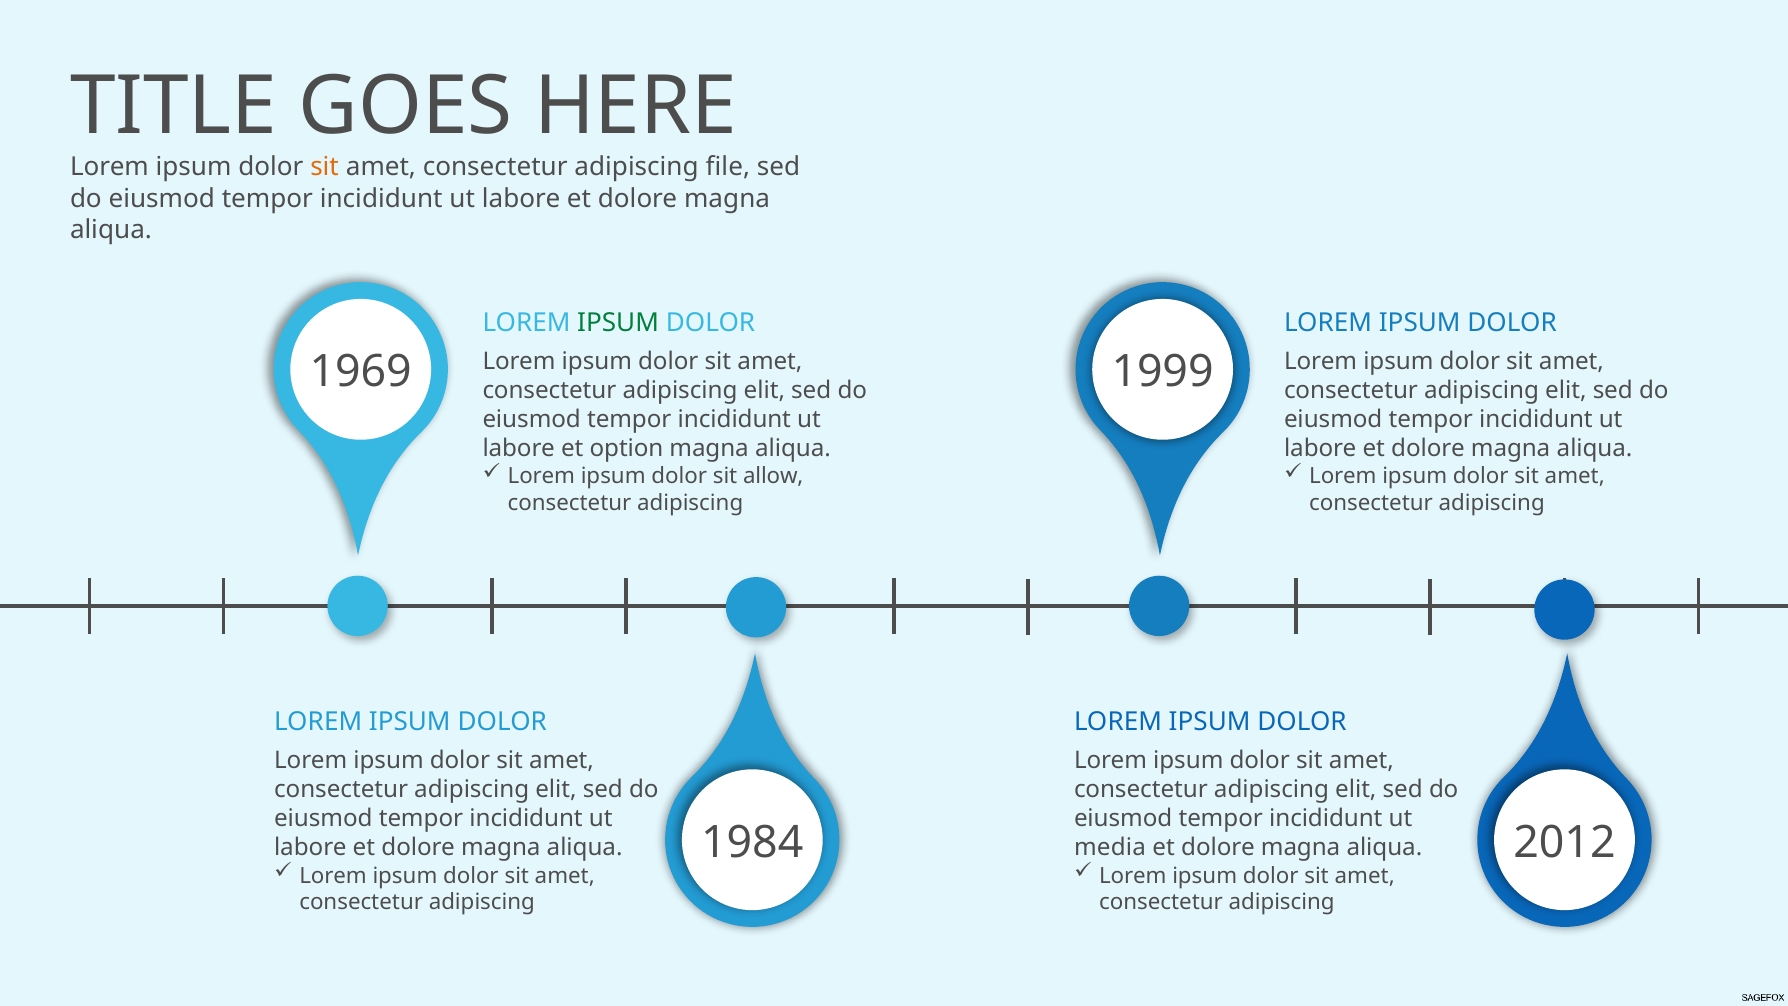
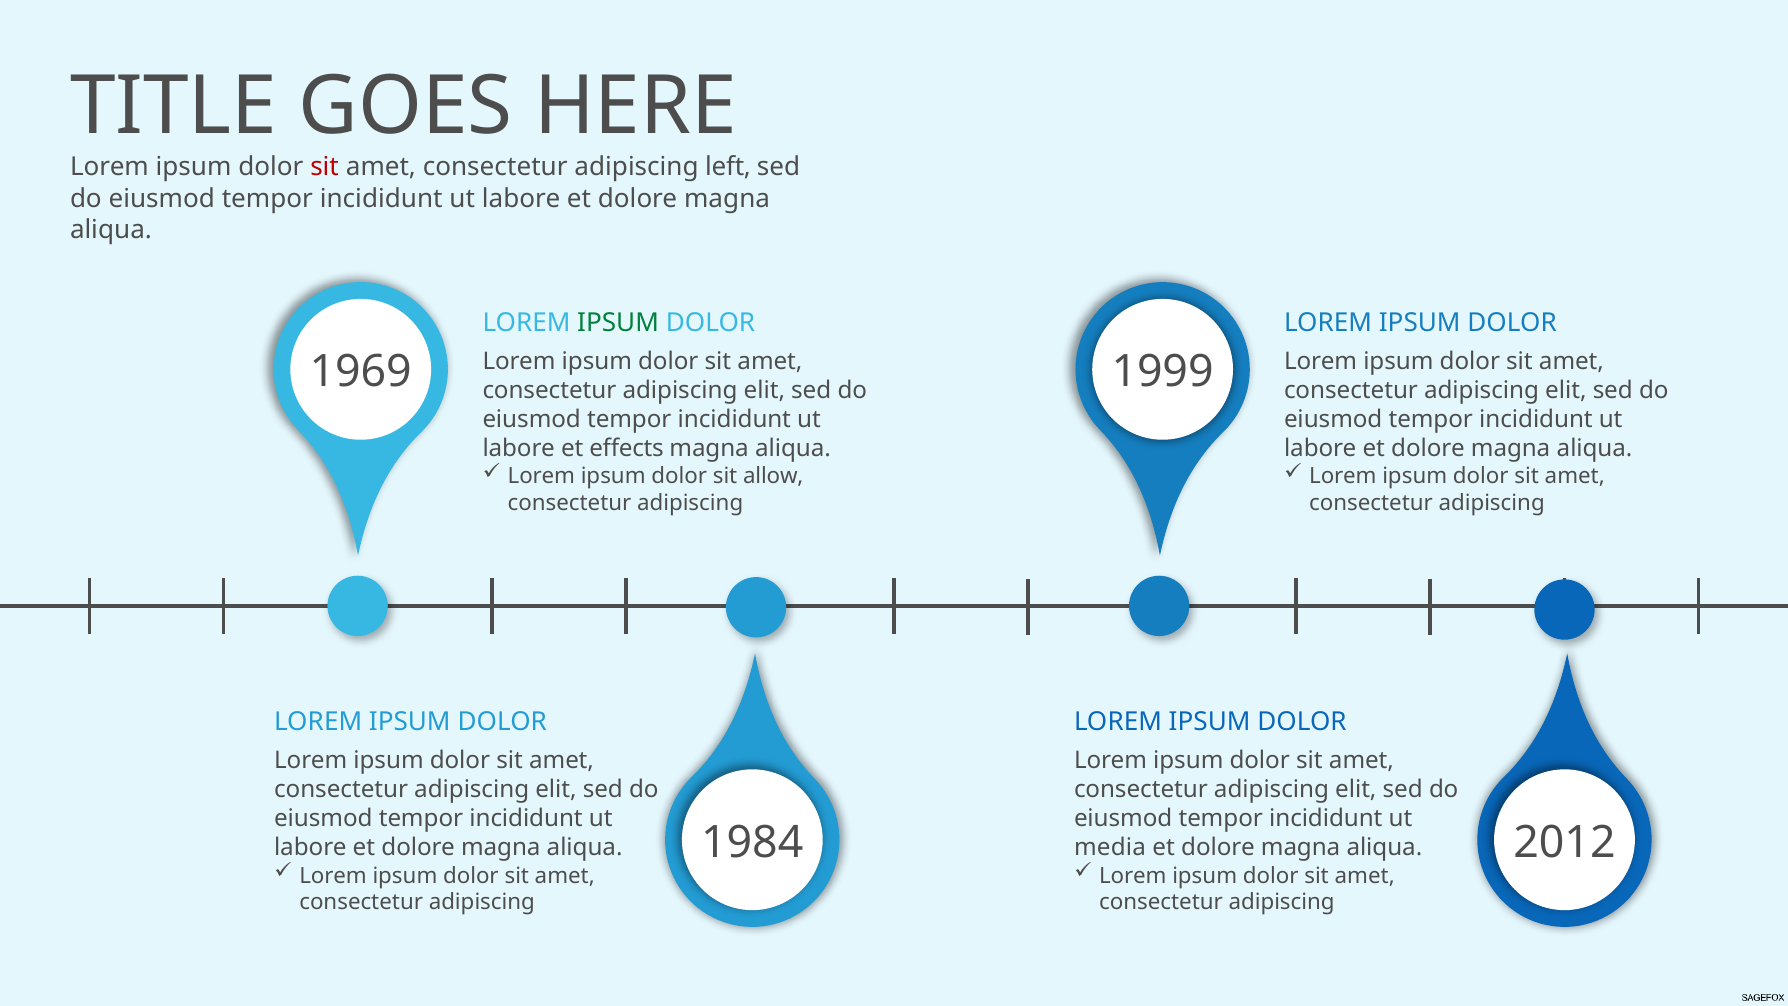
sit colour: orange -> red (325, 167)
file: file -> left (728, 167)
option: option -> effects (627, 449)
